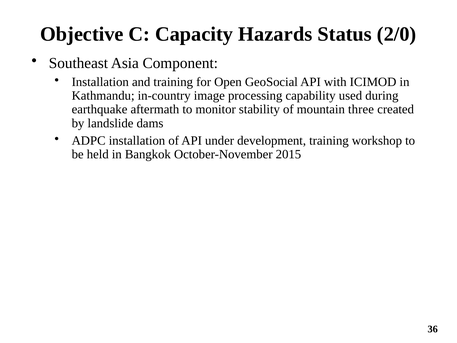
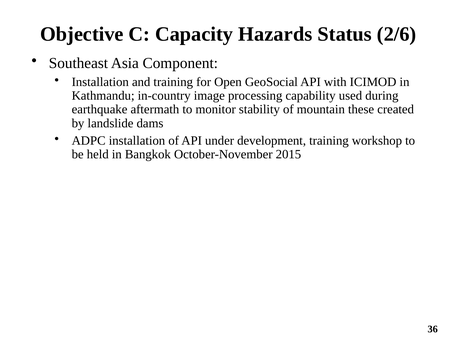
2/0: 2/0 -> 2/6 (397, 34)
three: three -> these (361, 109)
